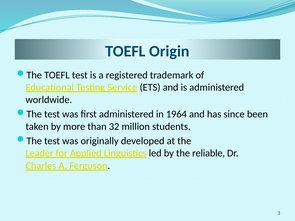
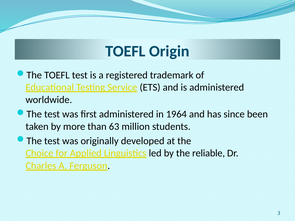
32: 32 -> 63 (114, 127)
Leader: Leader -> Choice (39, 153)
